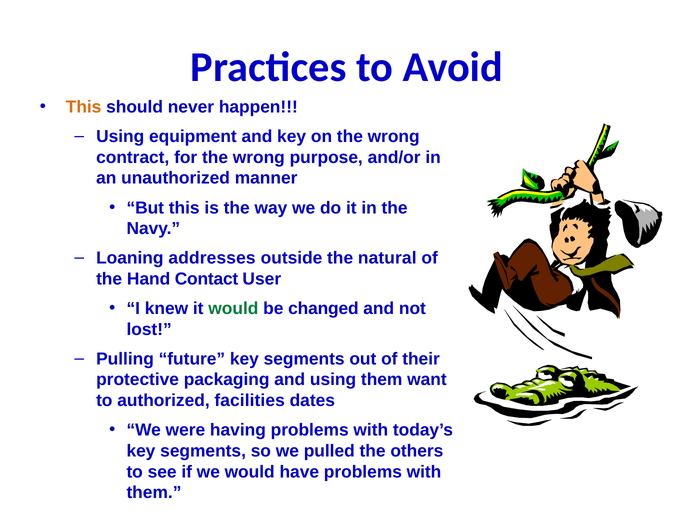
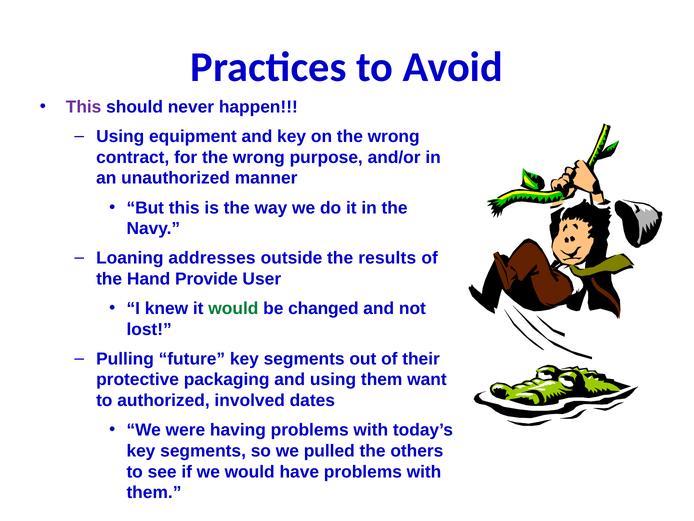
This colour: orange -> purple (84, 107)
natural: natural -> results (387, 258)
Contact: Contact -> Provide (206, 279)
facilities: facilities -> involved (250, 400)
